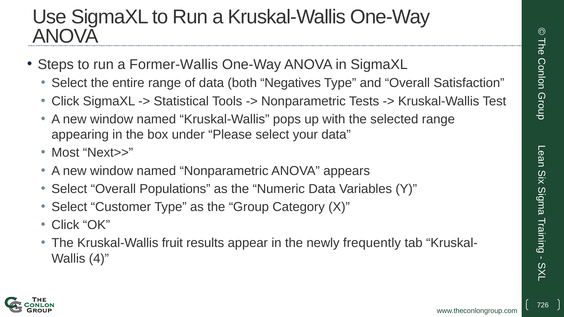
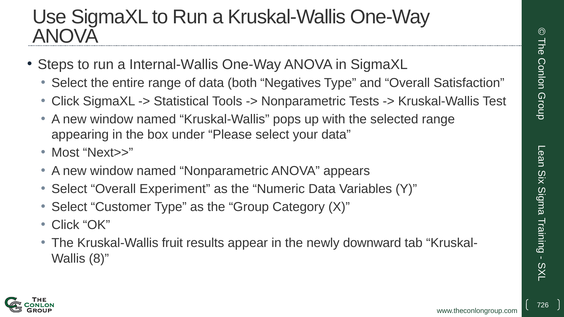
Former-Wallis: Former-Wallis -> Internal-Wallis (174, 64)
Populations: Populations -> Experiment (175, 189)
frequently: frequently -> downward (372, 243)
4: 4 -> 8 (99, 259)
